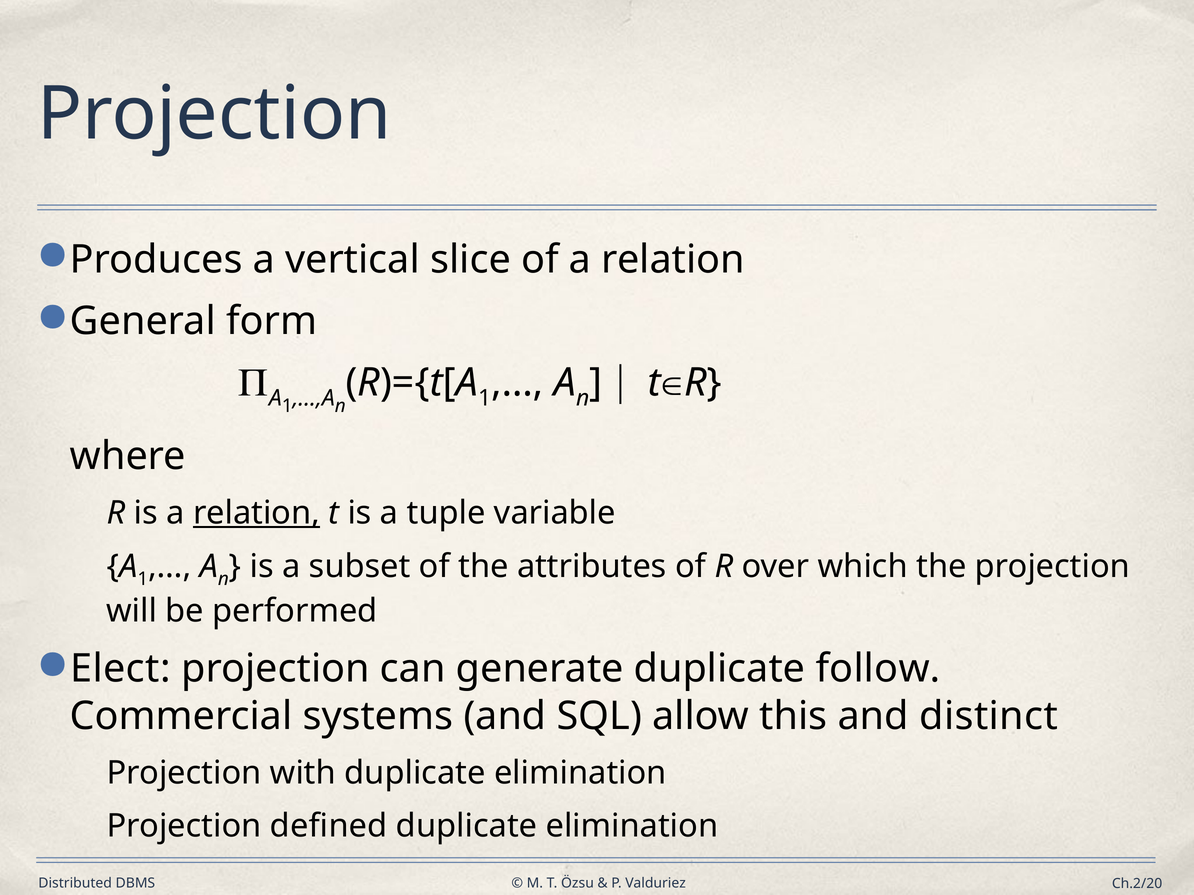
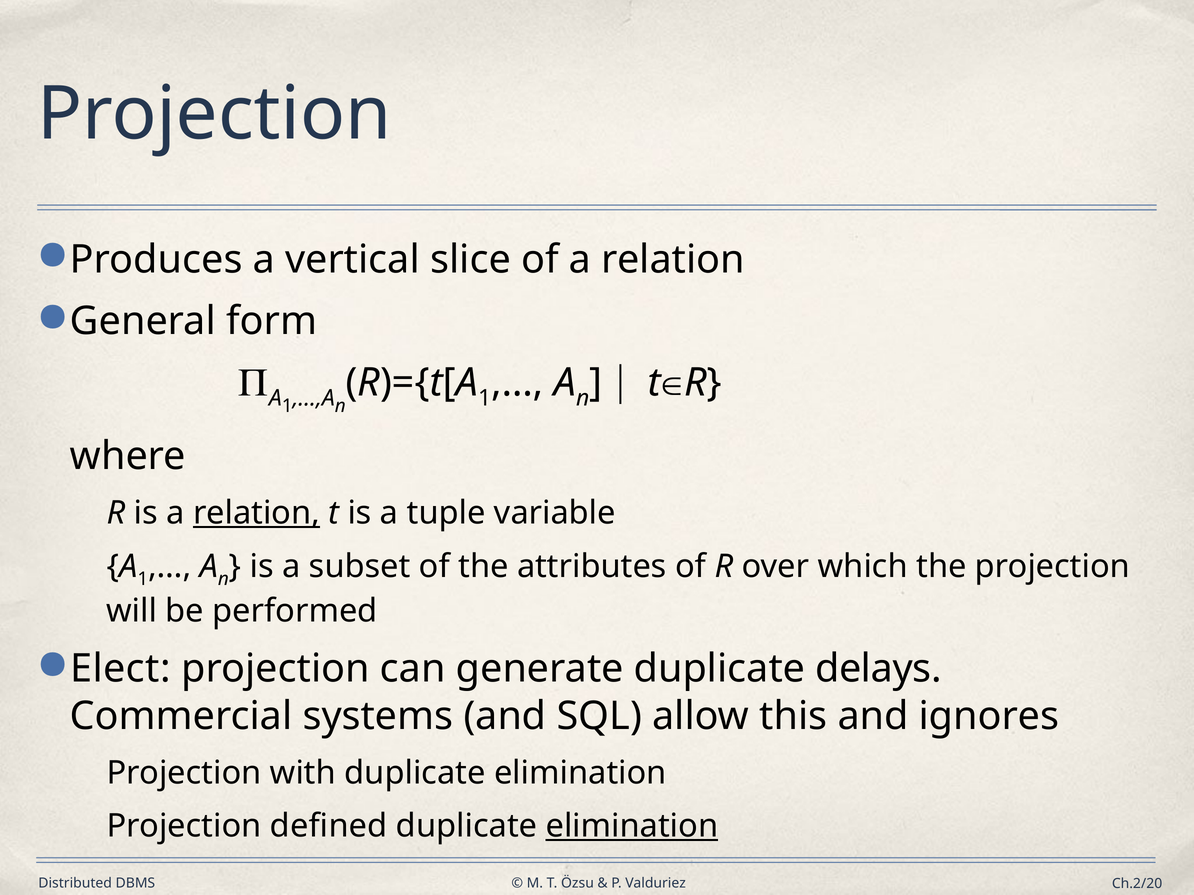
follow: follow -> delays (878, 669)
distinct: distinct -> ignores (989, 717)
elimination underline: none -> present (632, 827)
